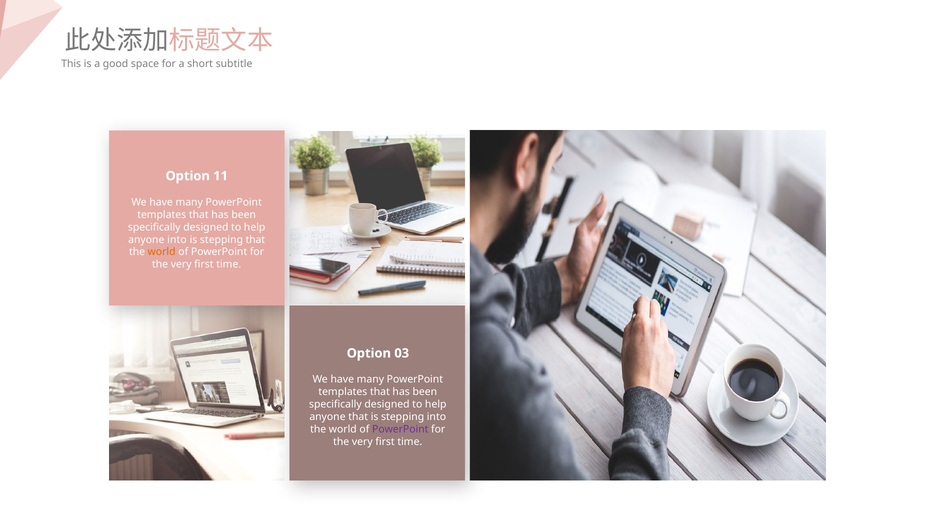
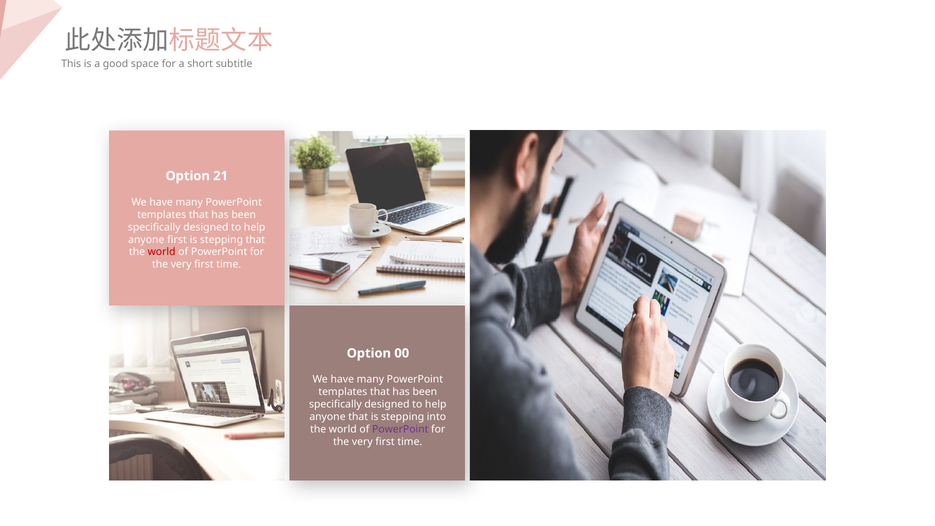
11: 11 -> 21 (221, 176)
anyone into: into -> first (177, 240)
world colour: orange -> red (162, 252)
03: 03 -> 00 (402, 353)
